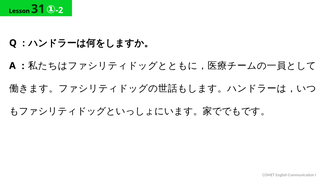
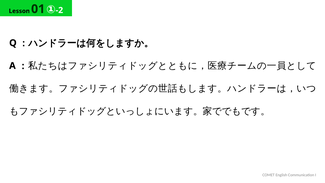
31: 31 -> 01 (38, 9)
